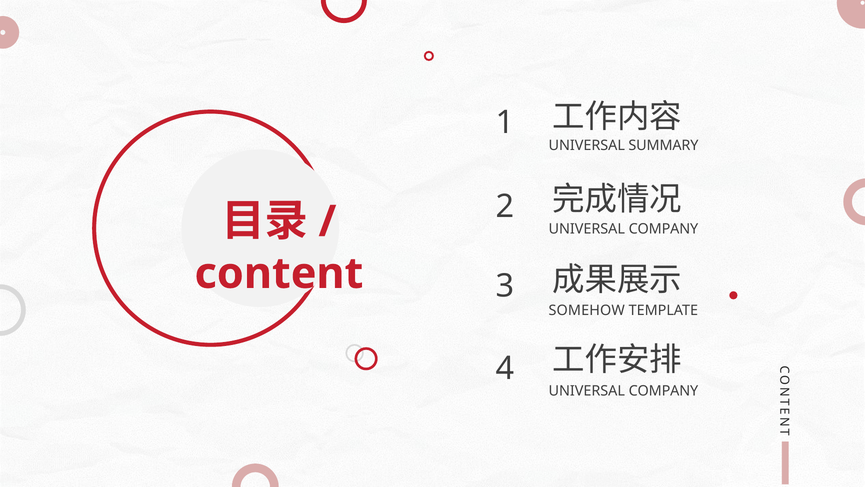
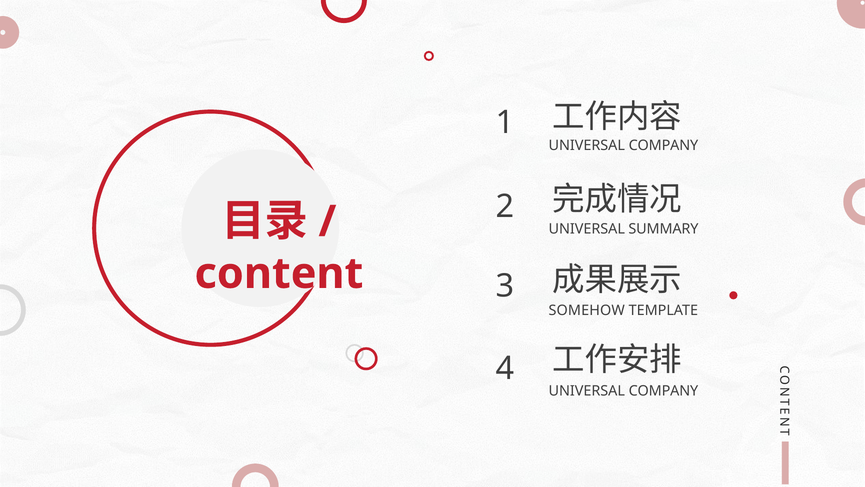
SUMMARY: SUMMARY -> COMPANY (663, 145)
COMPANY: COMPANY -> SUMMARY (663, 229)
